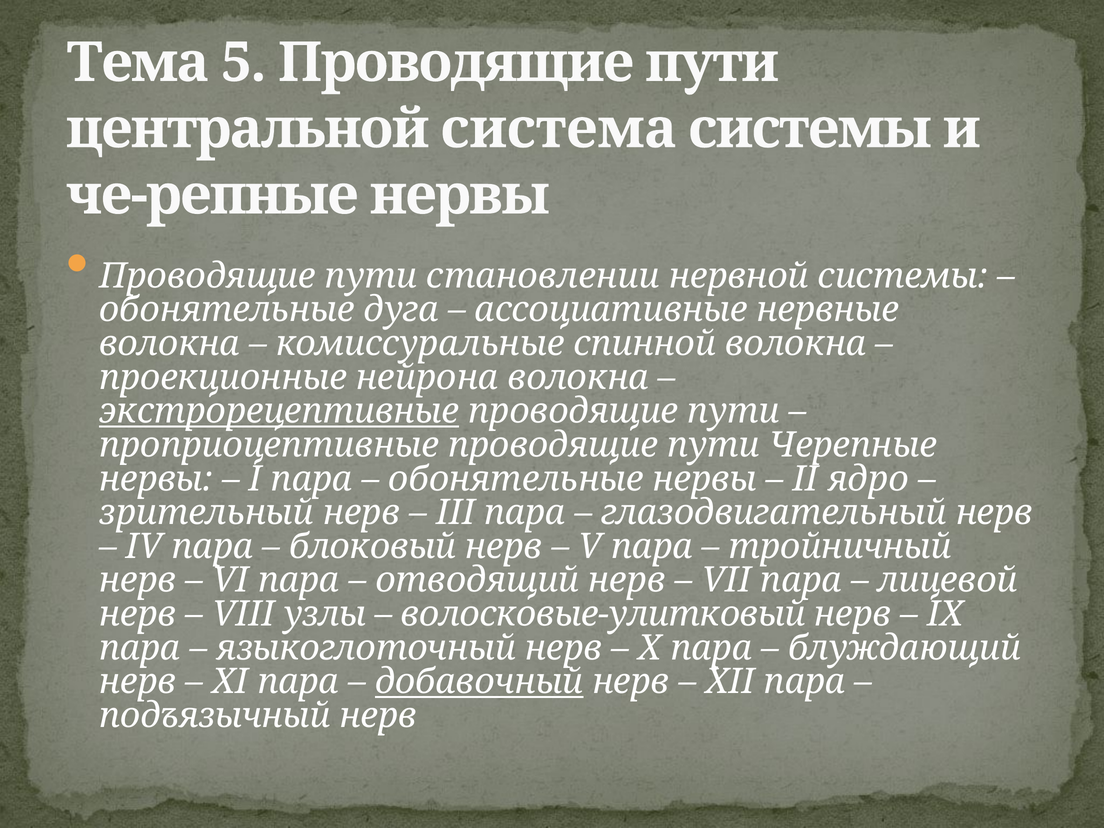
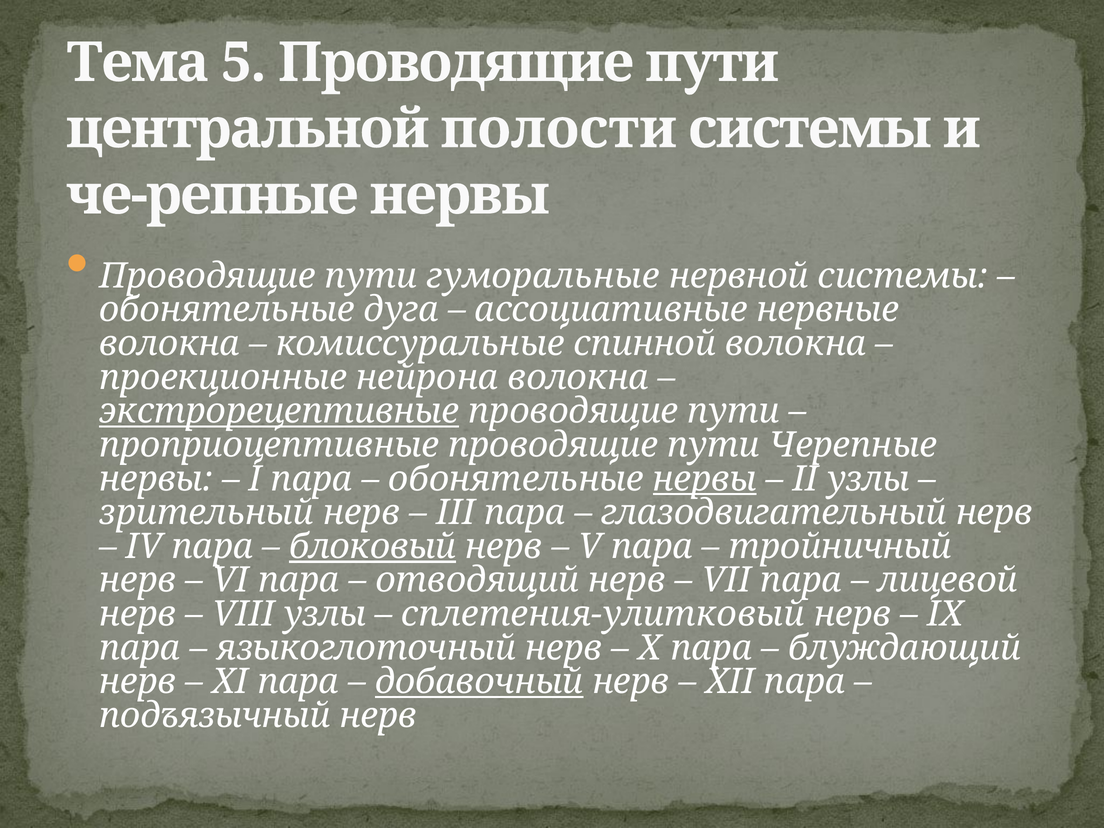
система: система -> полости (559, 129)
становлении: становлении -> гуморальные (543, 276)
нервы underline: none -> present (705, 479)
II ядро: ядро -> узлы (868, 479)
блоковый underline: none -> present (373, 547)
волосковые-улитковый: волосковые-улитковый -> сплетения-улитковый (603, 614)
